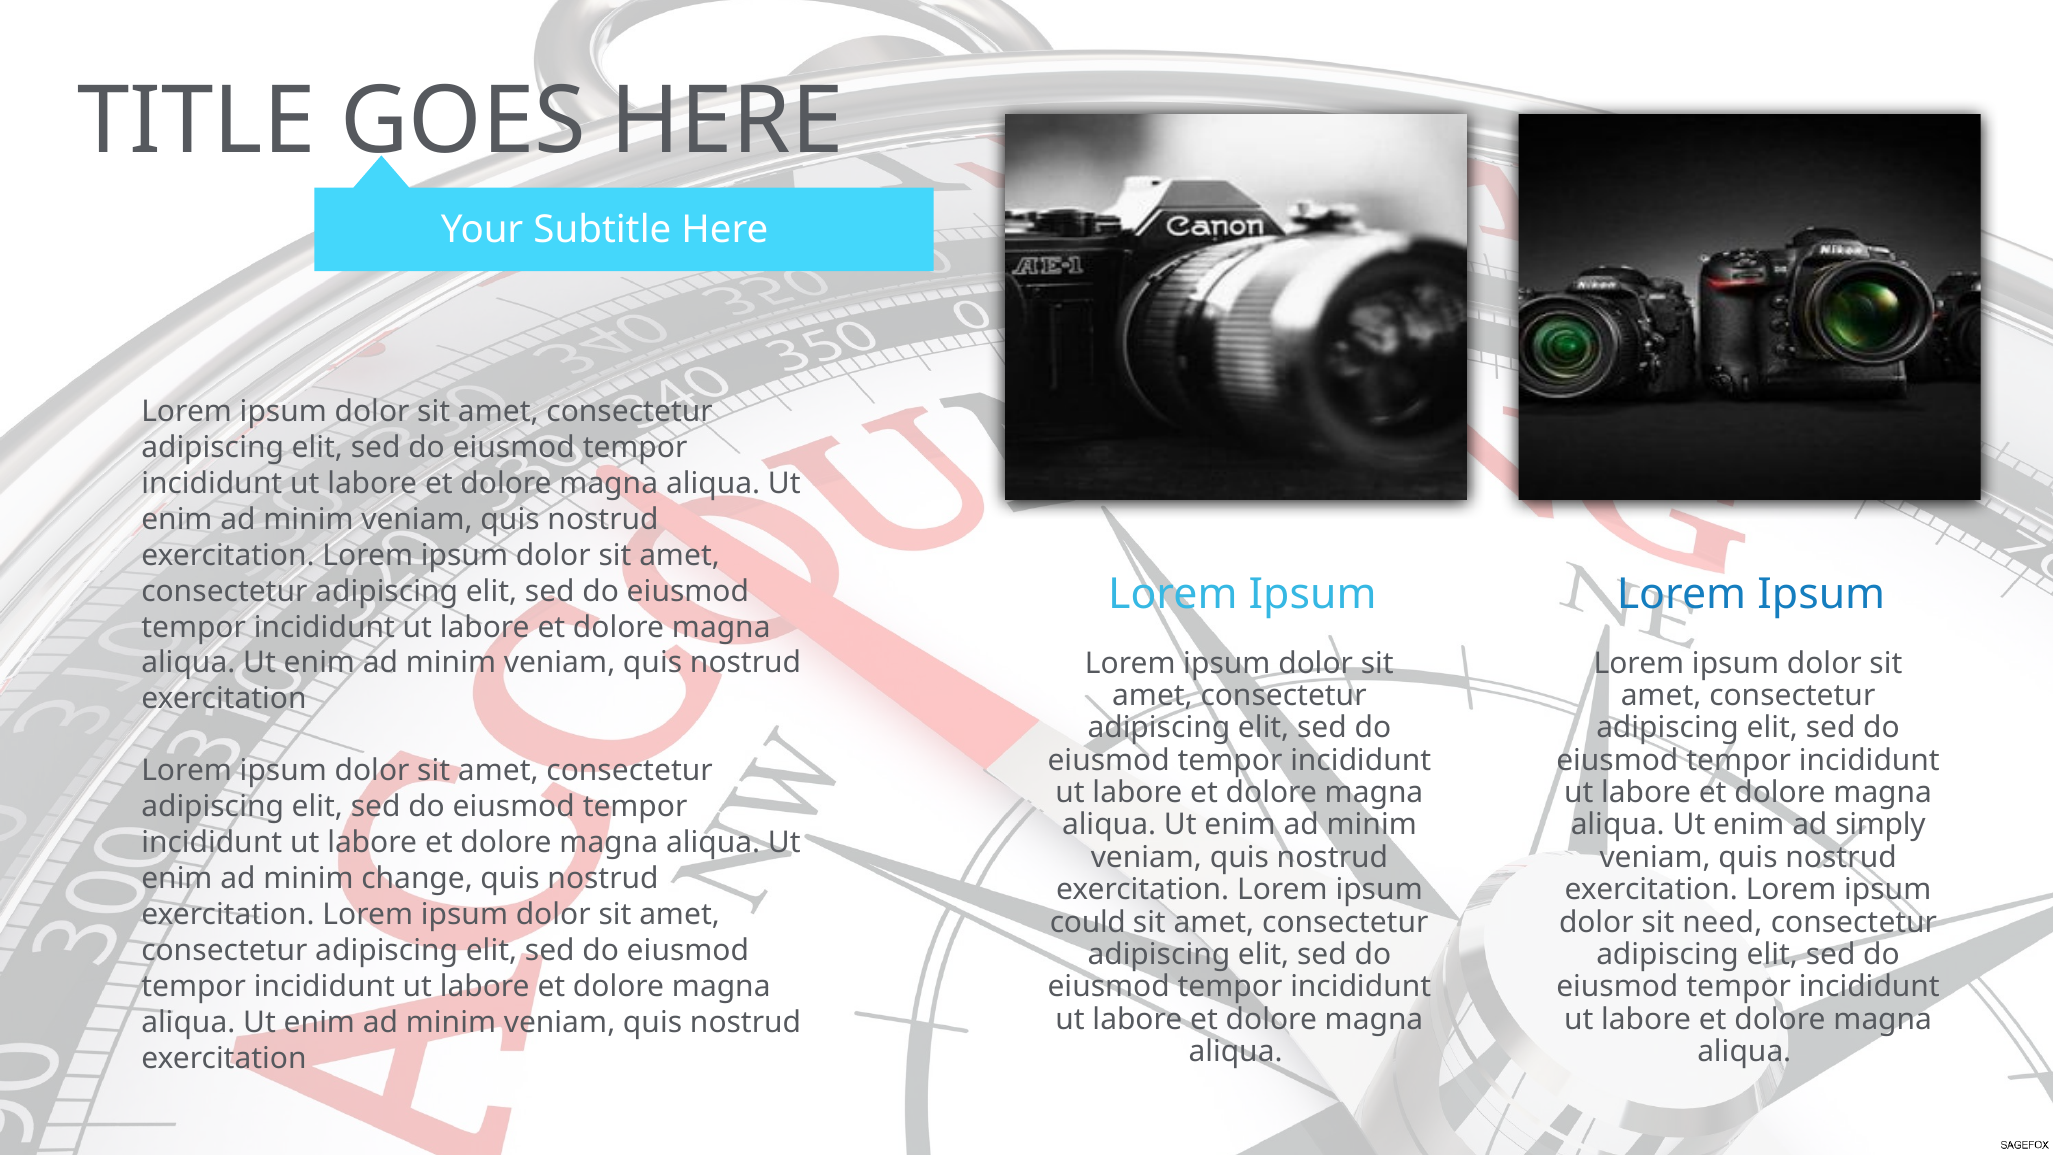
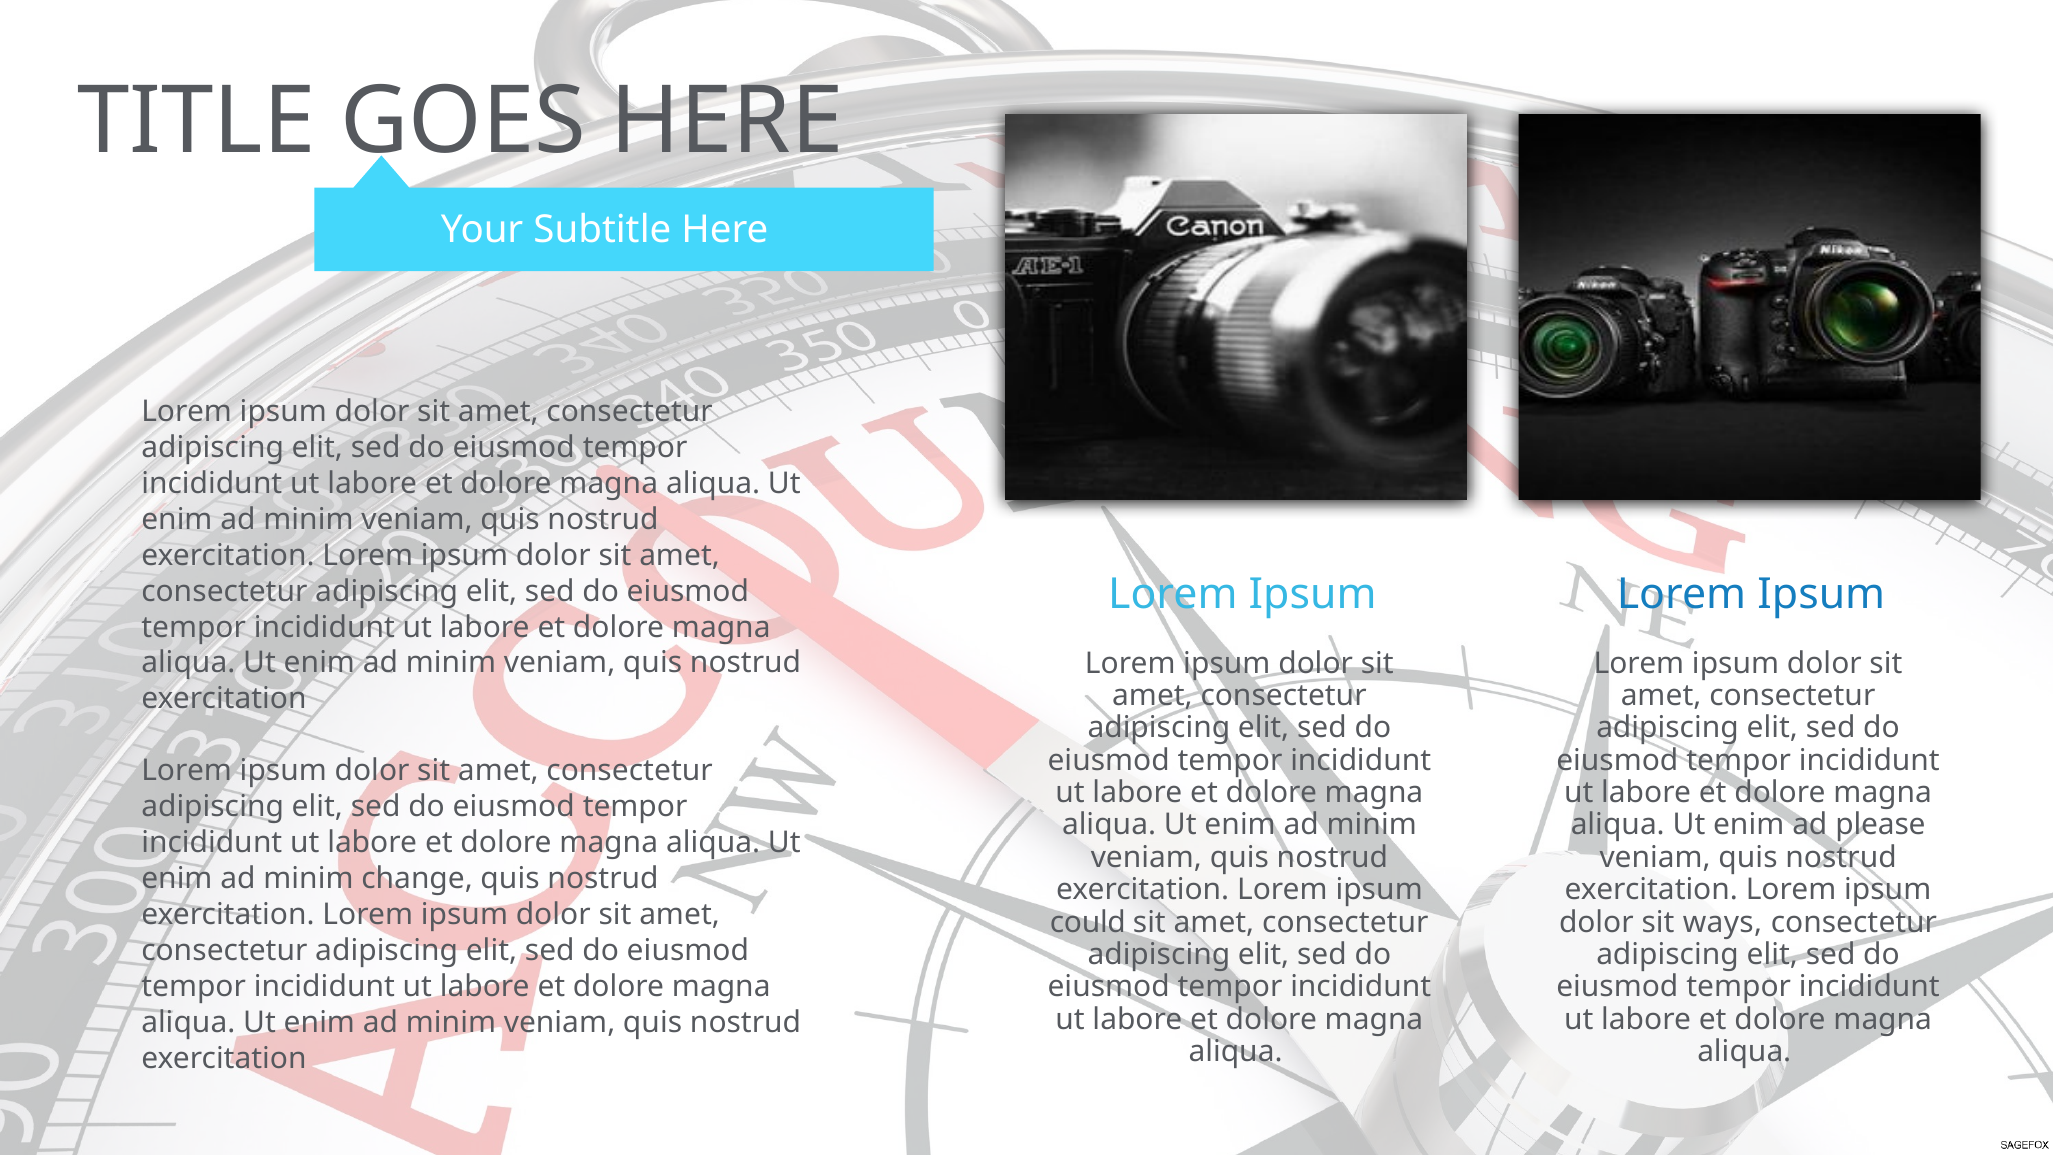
simply: simply -> please (1880, 825)
need: need -> ways (1722, 922)
